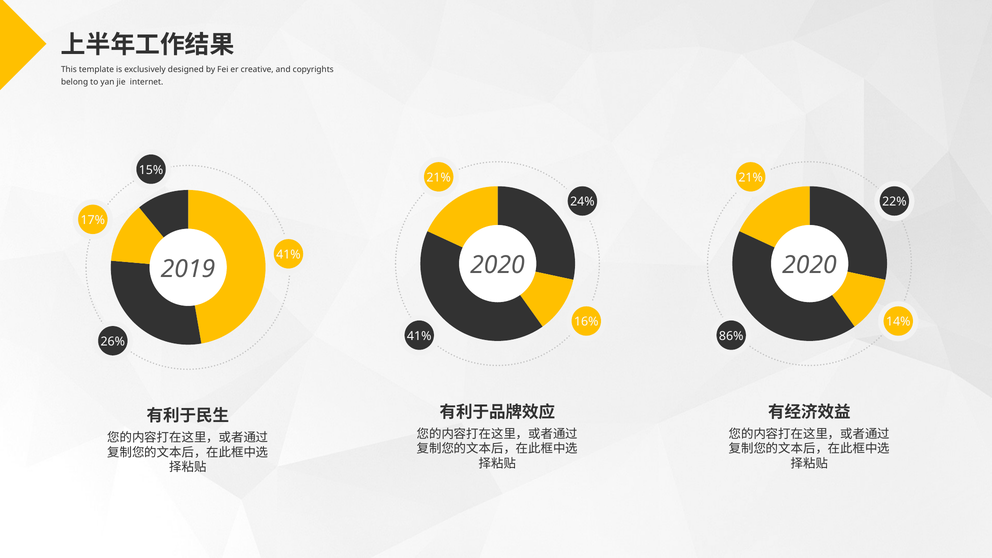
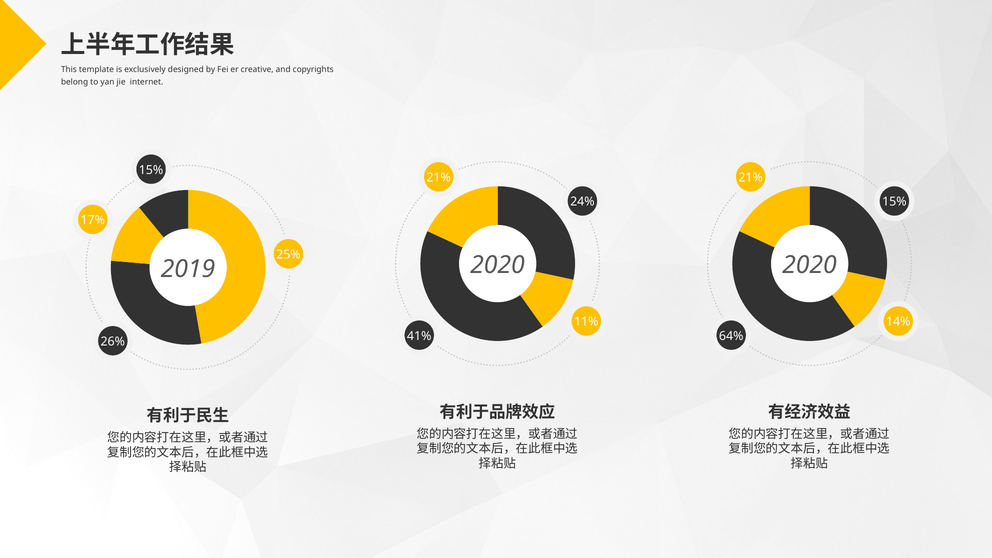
22%: 22% -> 15% (894, 202)
41%: 41% -> 25% (288, 255)
16%: 16% -> 11% (586, 322)
86%: 86% -> 64% (731, 336)
